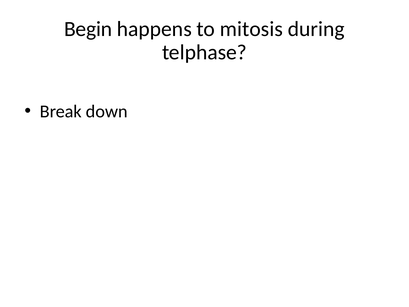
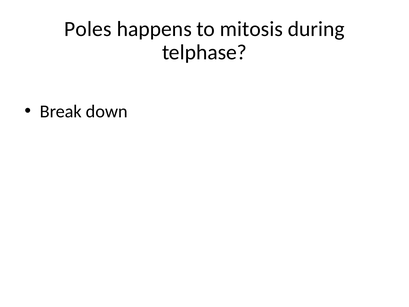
Begin: Begin -> Poles (88, 29)
